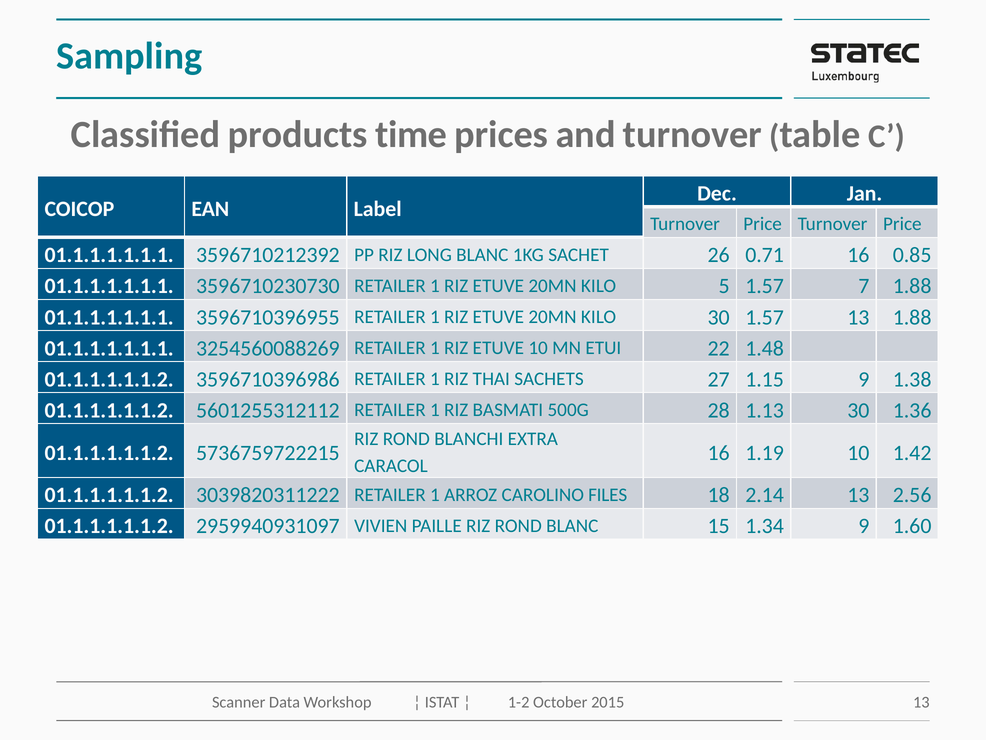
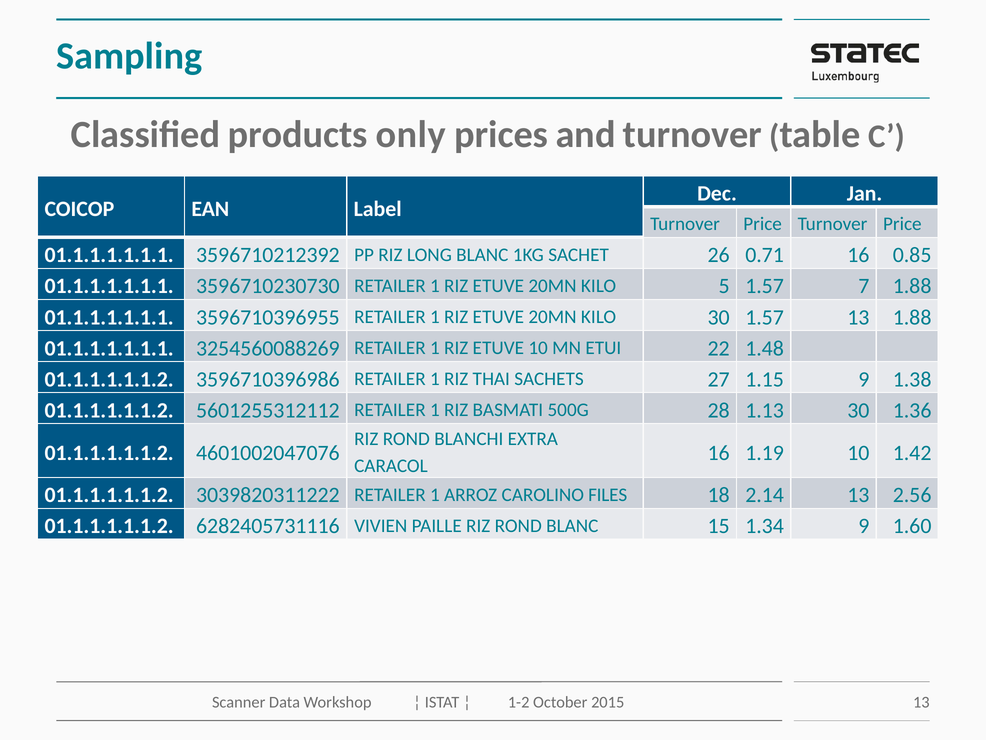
time: time -> only (411, 135)
5736759722215: 5736759722215 -> 4601002047076 (268, 452)
2959940931097: 2959940931097 -> 6282405731116 (268, 526)
